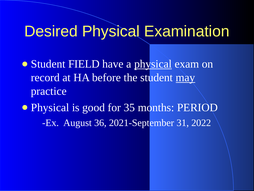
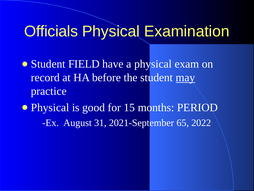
Desired: Desired -> Officials (51, 31)
physical underline: present -> none (153, 64)
35: 35 -> 15 (129, 107)
36: 36 -> 31 (100, 122)
31: 31 -> 65 (183, 122)
